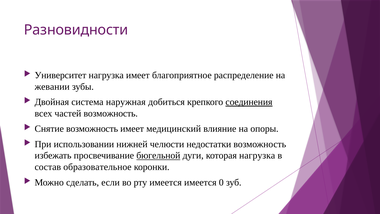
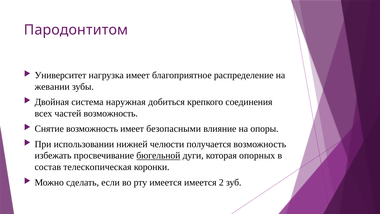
Разновидности: Разновидности -> Пародонтитом (76, 30)
соединения underline: present -> none (249, 102)
медицинский: медицинский -> безопасными (174, 129)
недостатки: недостатки -> получается (209, 144)
которая нагрузка: нагрузка -> опорных (257, 155)
образовательное: образовательное -> телескопическая (97, 167)
0: 0 -> 2 (221, 182)
